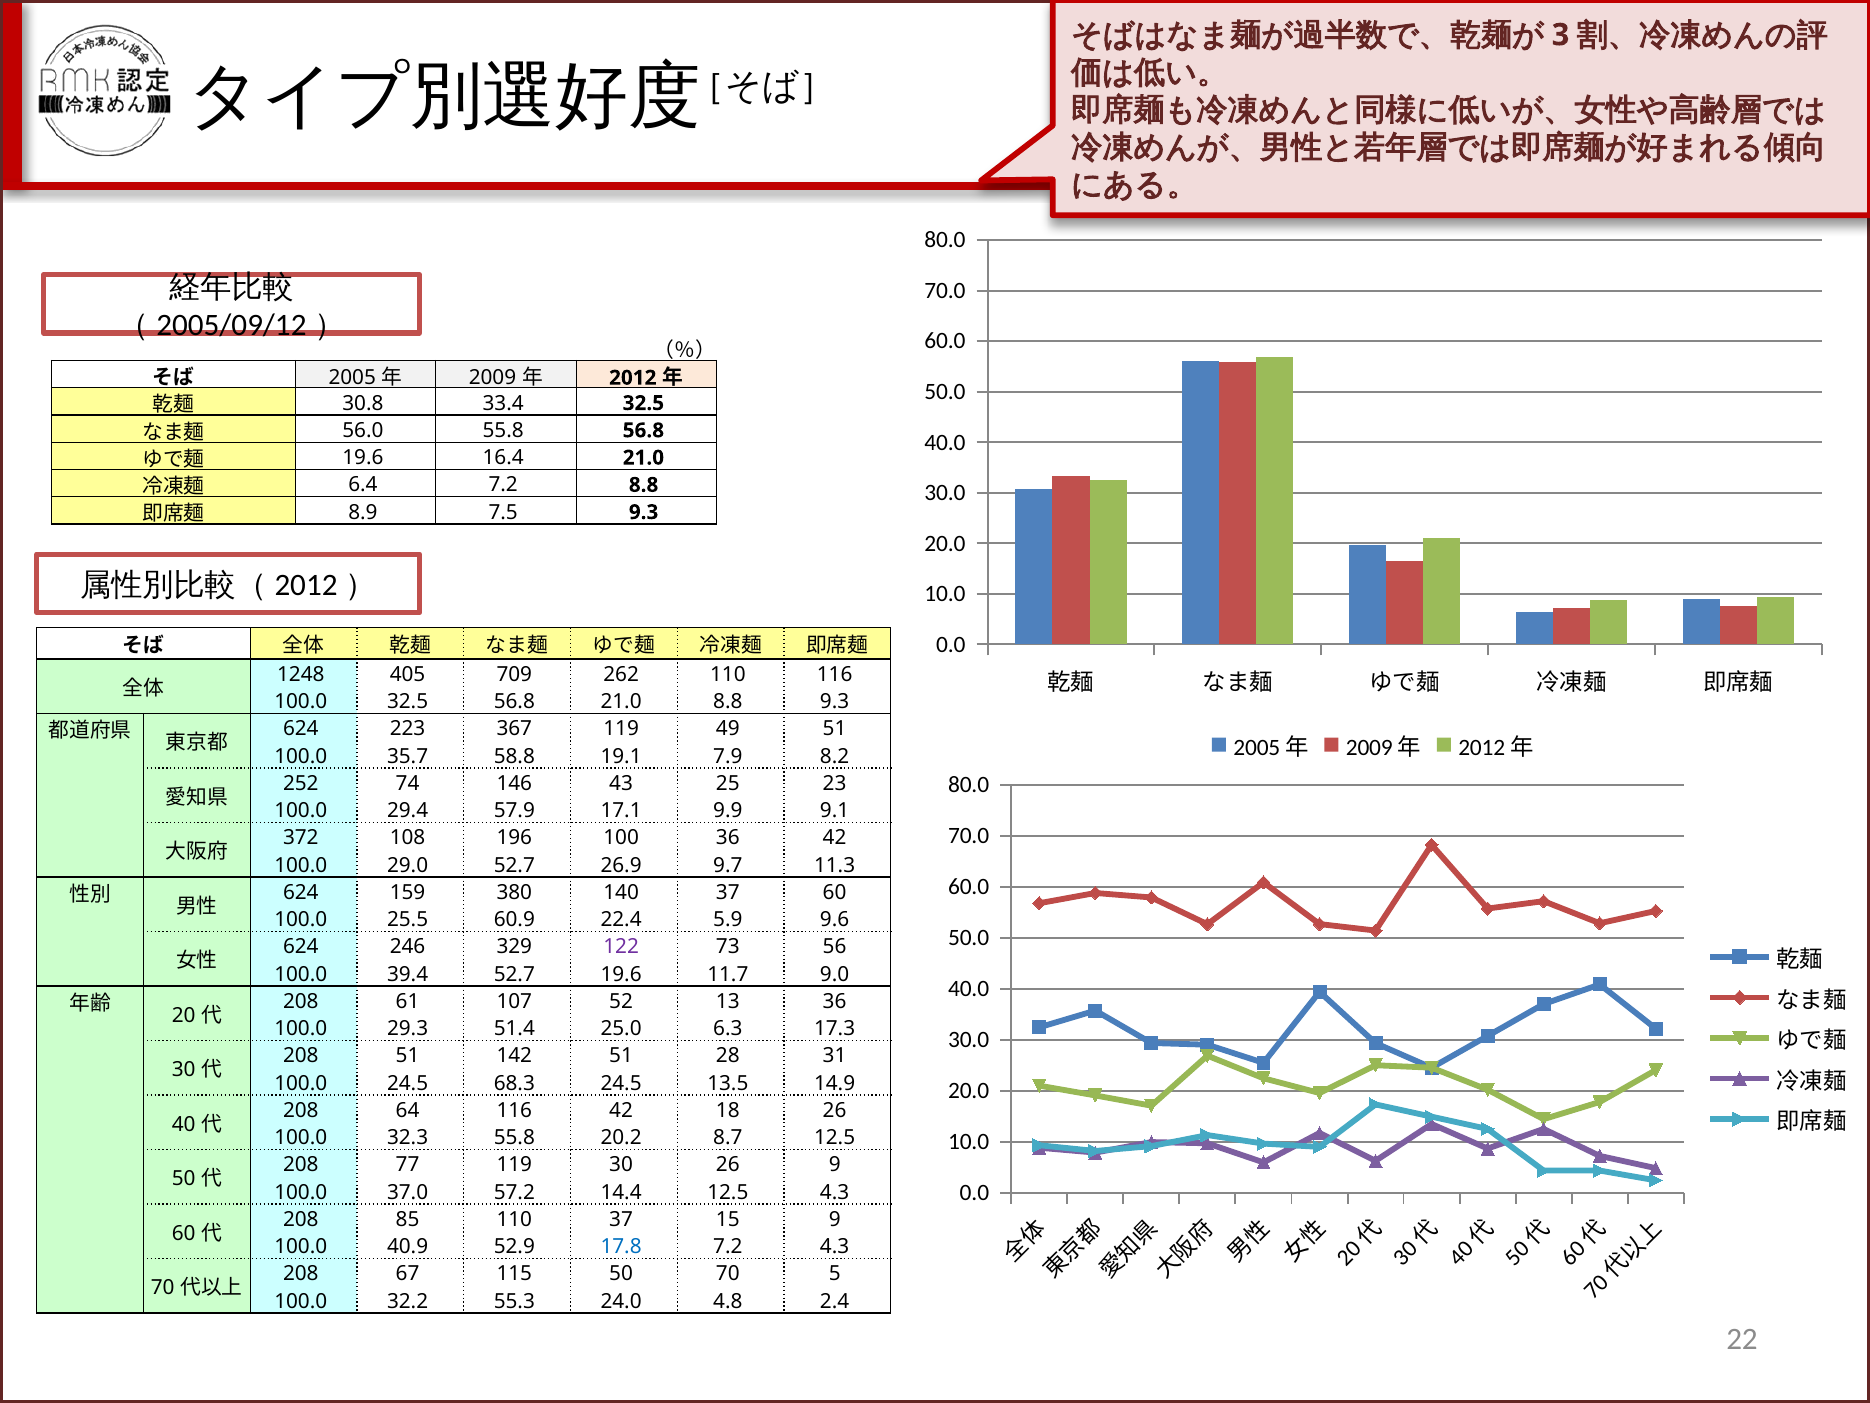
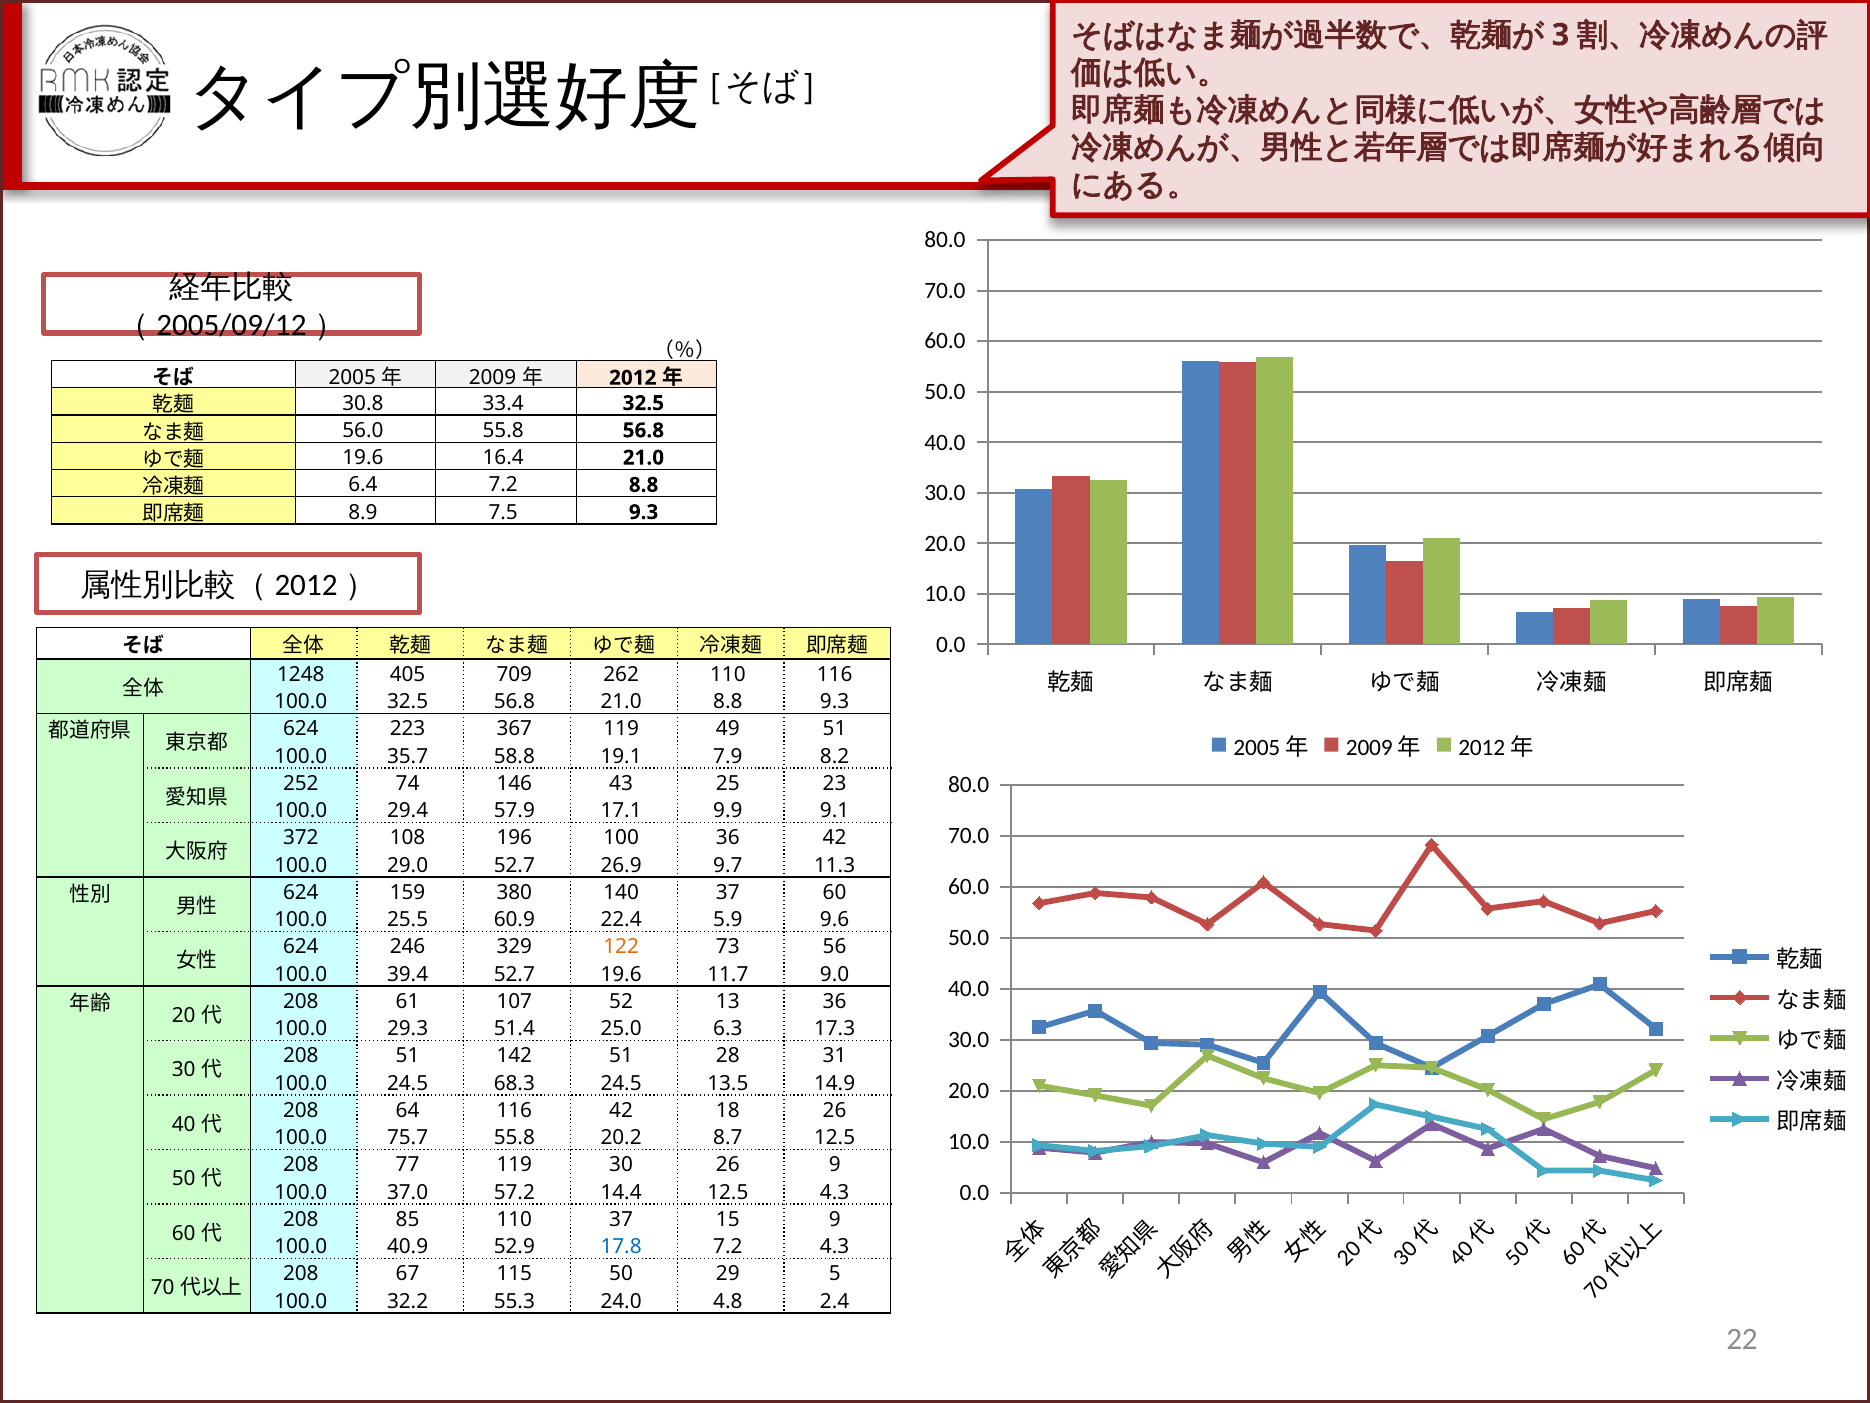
122 colour: purple -> orange (621, 947)
32.3: 32.3 -> 75.7 (408, 1137)
50 70: 70 -> 29 (728, 1274)
